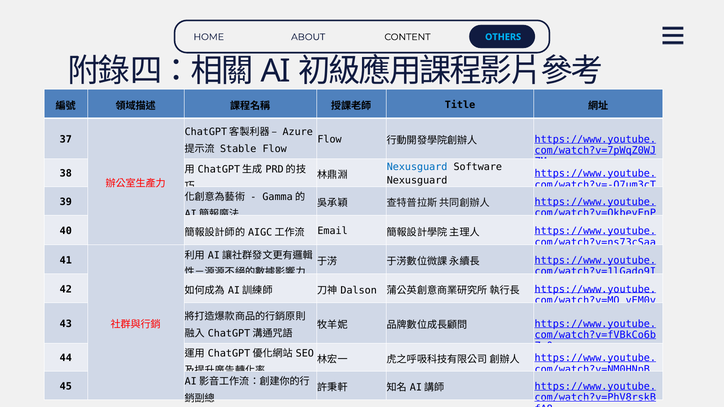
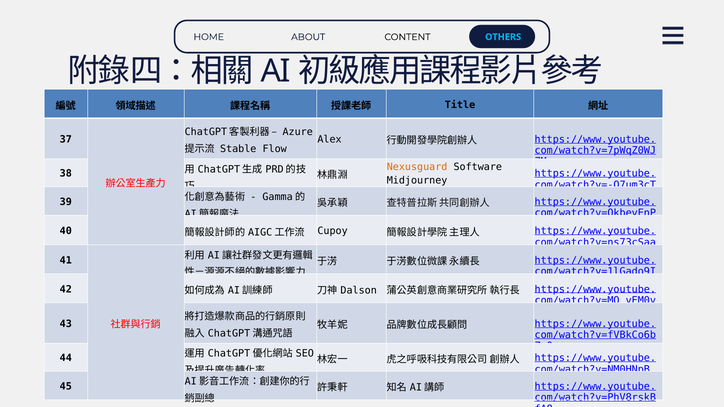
Flow: Flow -> Alex (330, 140)
Nexusguard colour: blue -> orange (417, 167)
Nexusguard: Nexusguard -> Midjourney (417, 180)
Email: Email -> Cupoy (333, 231)
